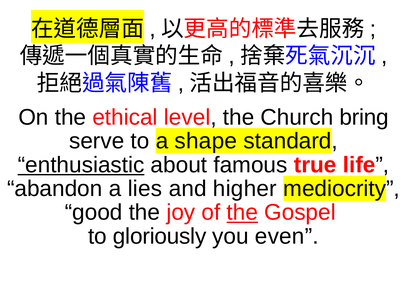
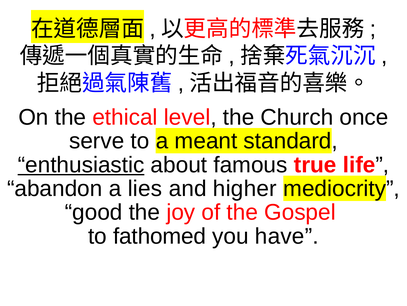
bring: bring -> once (364, 117)
shape: shape -> meant (206, 141)
the underline: present -> none (242, 212)
gloriously: gloriously -> fathomed (160, 236)
even: even -> have (287, 236)
